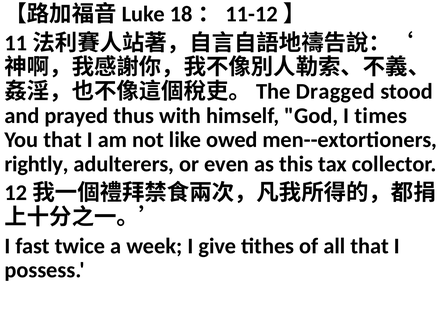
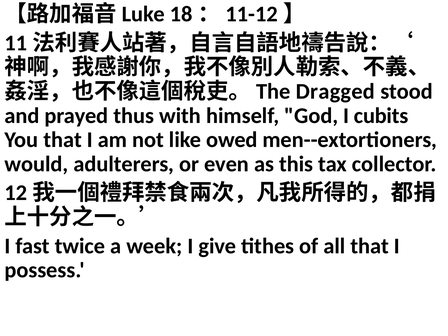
times: times -> cubits (381, 116)
rightly: rightly -> would (36, 164)
